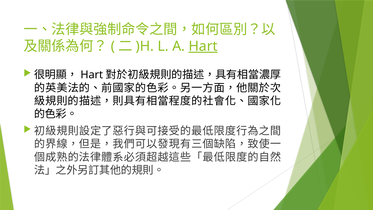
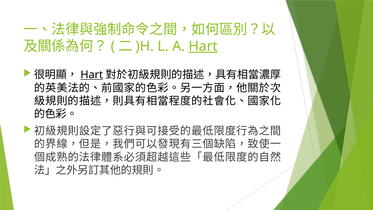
Hart underline: none -> present (92, 75)
